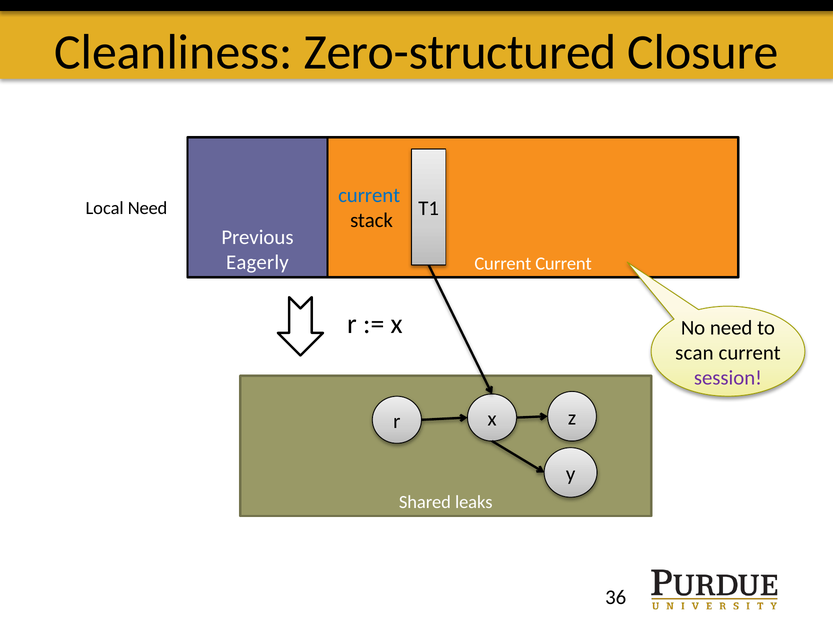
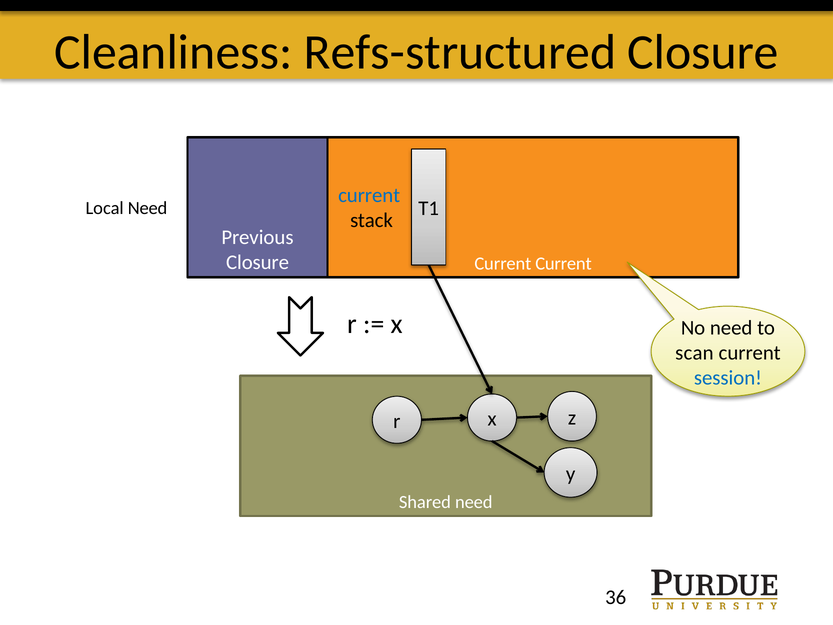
Zero-structured: Zero-structured -> Refs-structured (460, 52)
Eagerly: Eagerly -> Closure (258, 262)
session colour: purple -> blue (728, 378)
Shared leaks: leaks -> need (474, 502)
